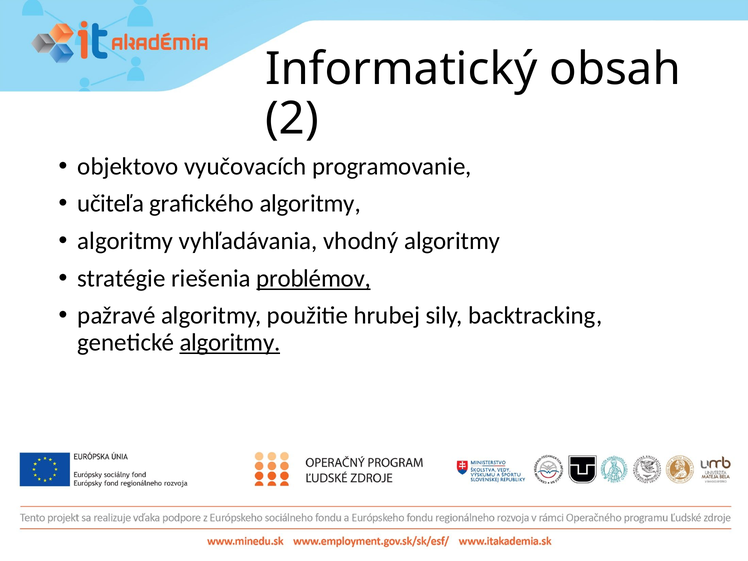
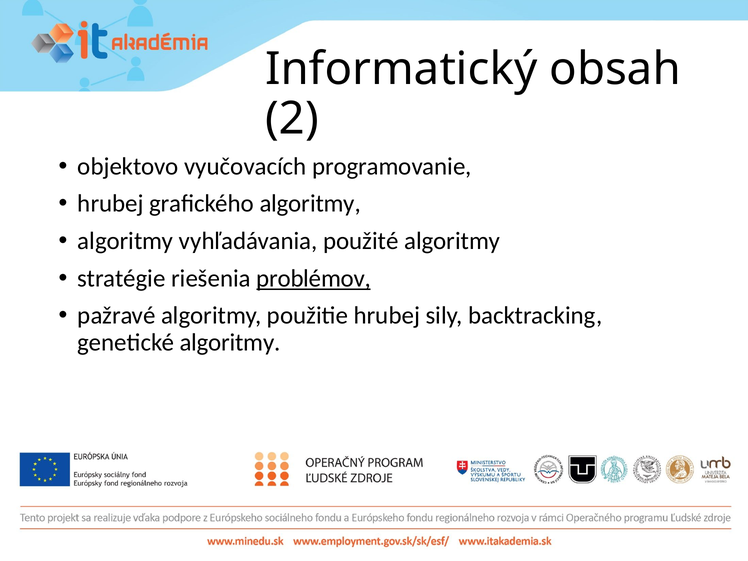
učiteľa: učiteľa -> hrubej (111, 204)
vhodný: vhodný -> použité (361, 241)
algoritmy underline: present -> none (230, 343)
